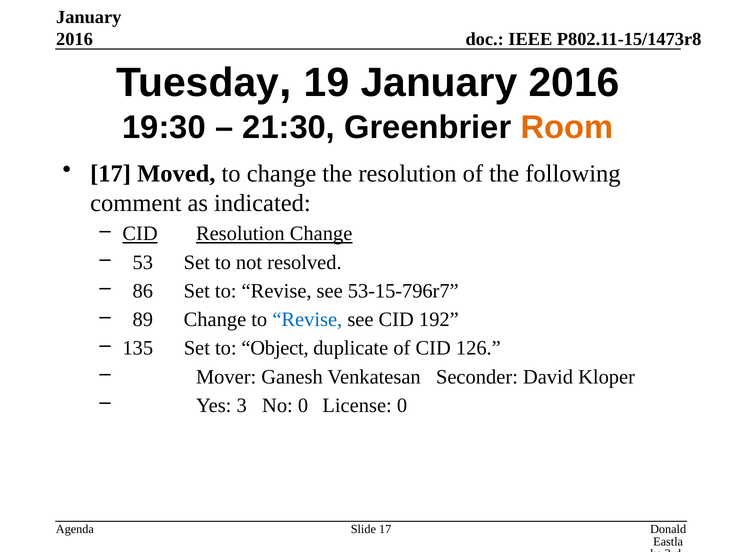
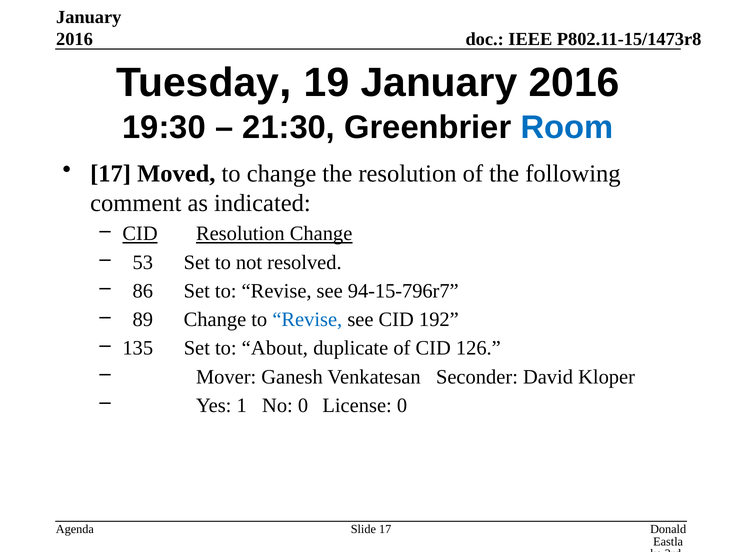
Room colour: orange -> blue (567, 127)
53-15-796r7: 53-15-796r7 -> 94-15-796r7 (403, 291)
Object: Object -> About (275, 348)
3: 3 -> 1 (242, 405)
